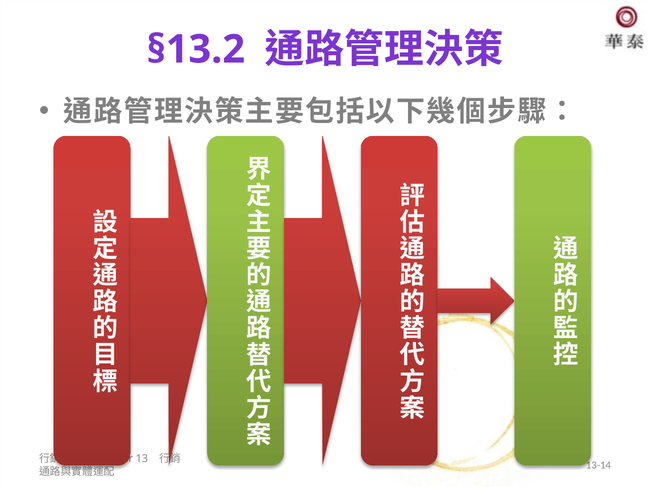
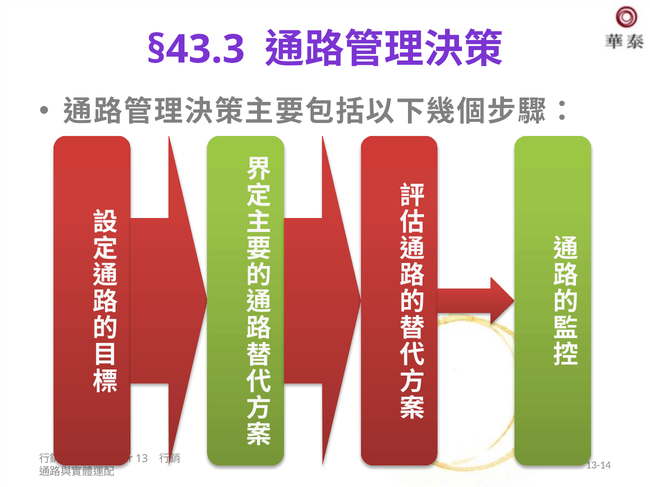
§13.2: §13.2 -> §43.3 (196, 49)
